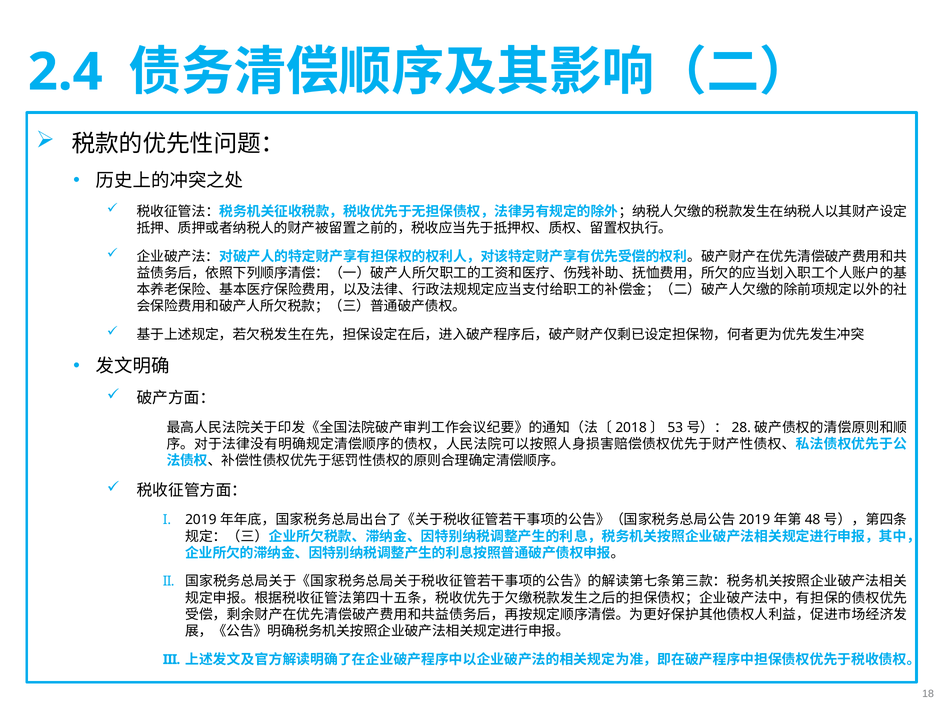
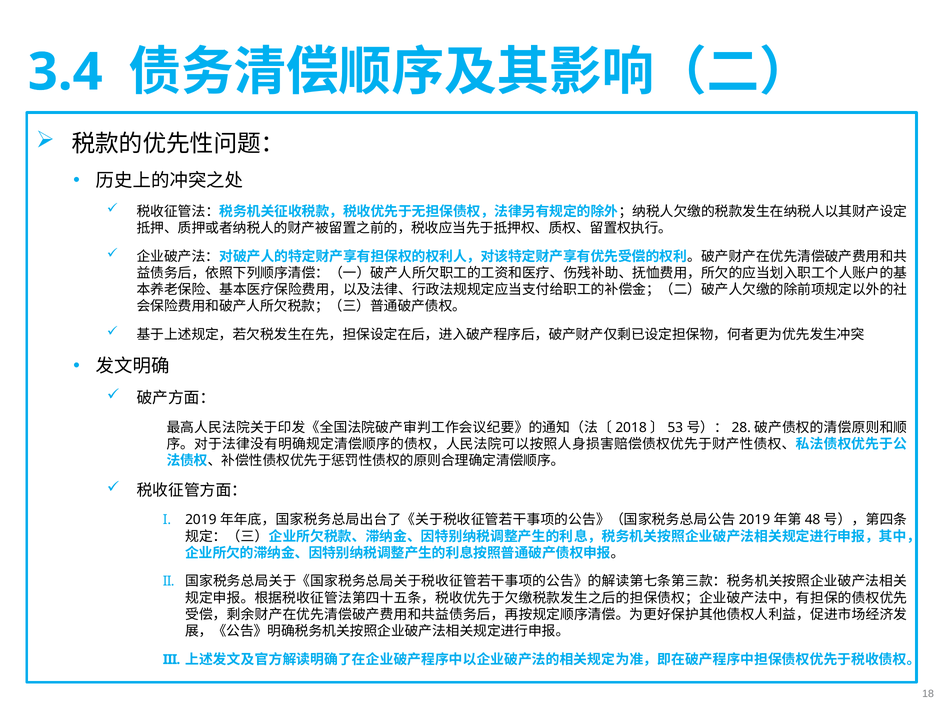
2.4: 2.4 -> 3.4 (65, 72)
